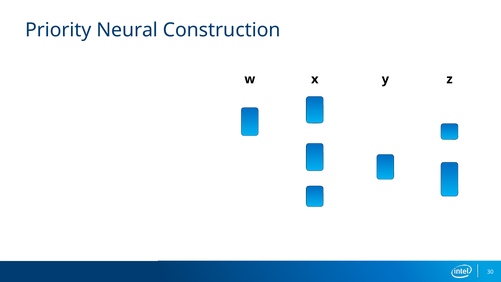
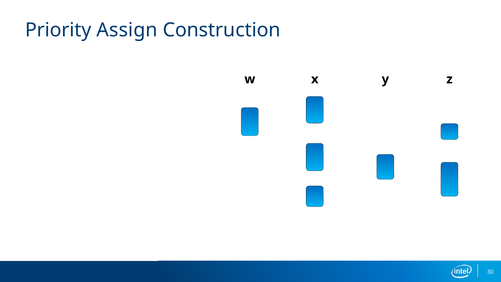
Neural: Neural -> Assign (127, 30)
